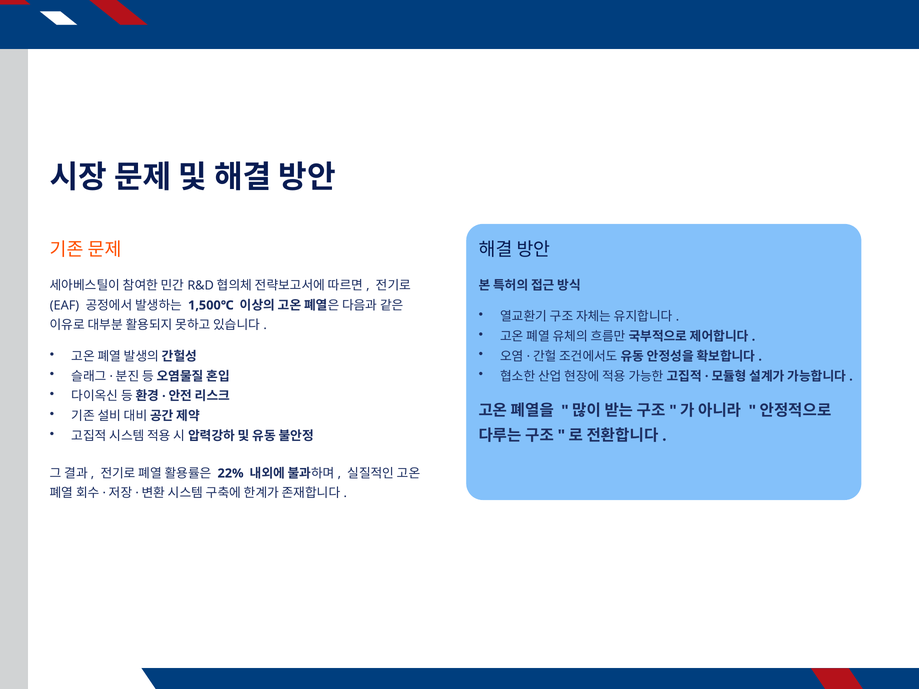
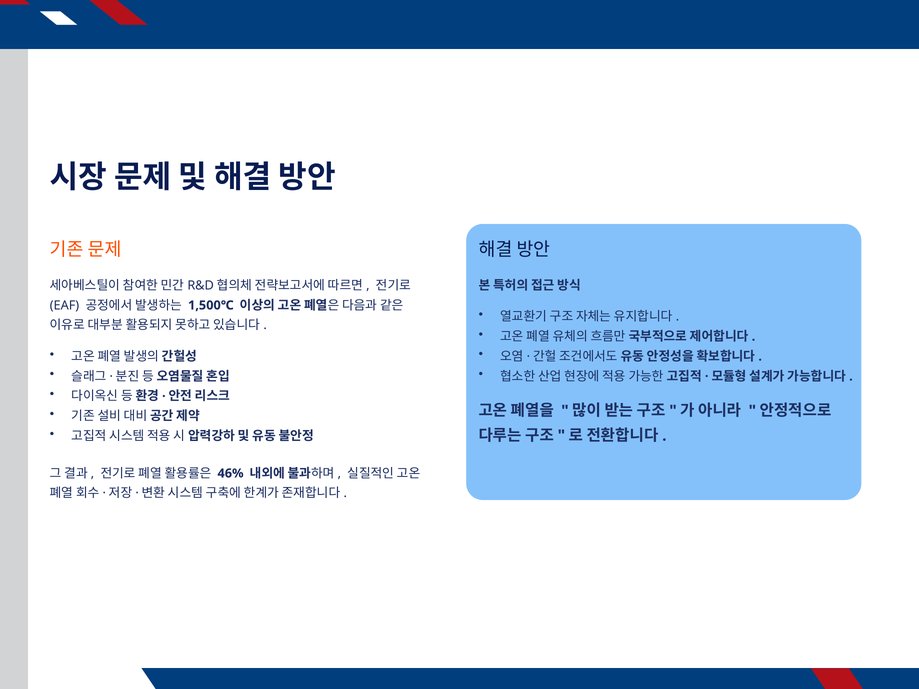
22%: 22% -> 46% (231, 473)
